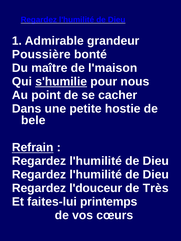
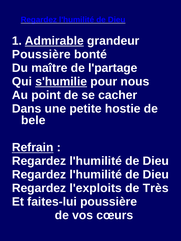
Admirable underline: none -> present (54, 41)
l'maison: l'maison -> l'partage (113, 68)
l'douceur: l'douceur -> l'exploits (96, 188)
faites-lui printemps: printemps -> poussière (109, 202)
